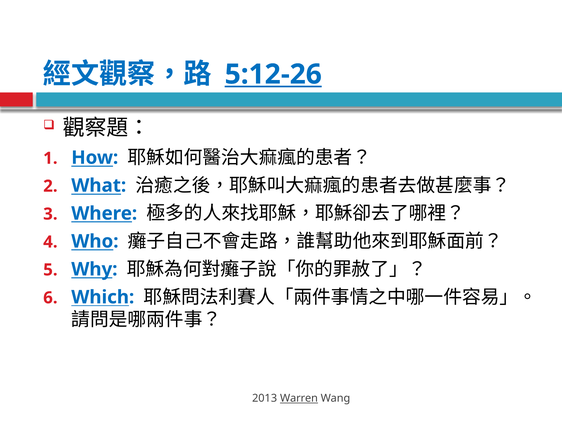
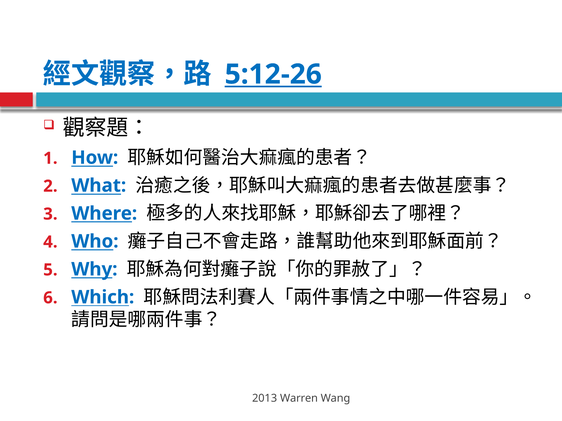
Warren underline: present -> none (299, 399)
